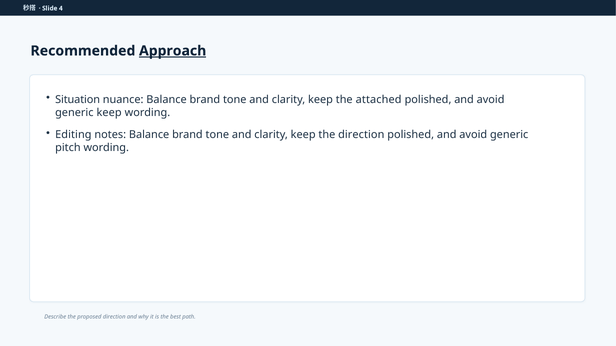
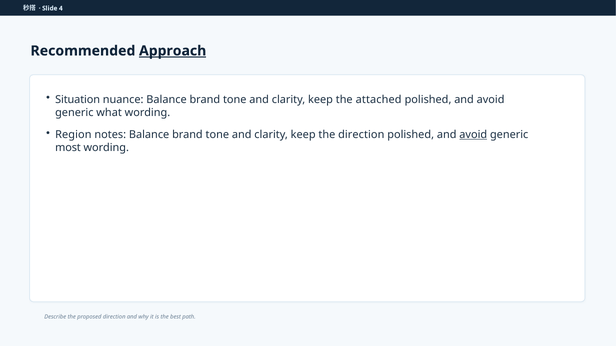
generic keep: keep -> what (109, 113)
Editing: Editing -> Region (73, 135)
avoid underline: none -> present (473, 135)
pitch: pitch -> most (68, 148)
